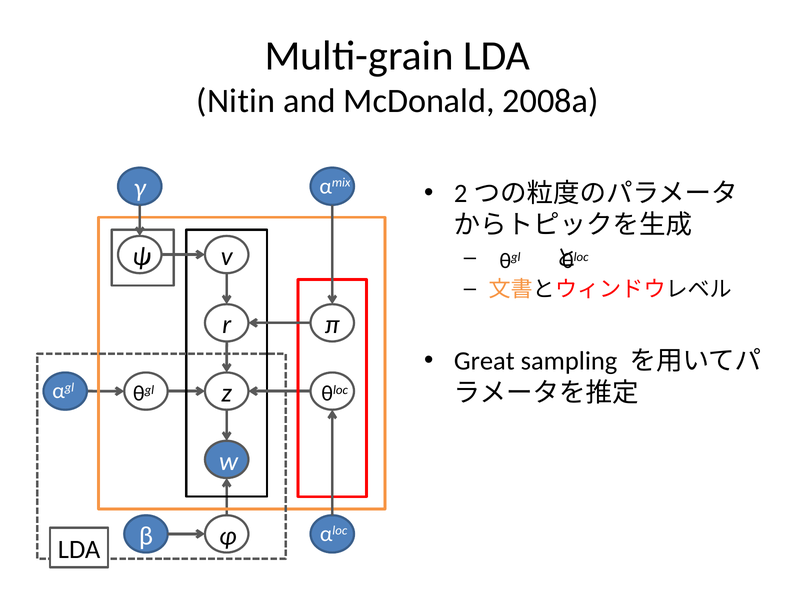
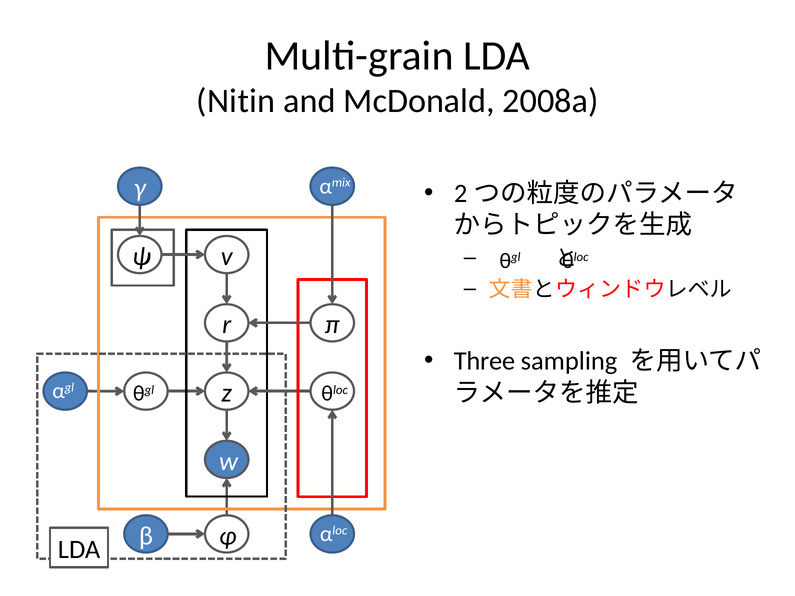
Great: Great -> Three (484, 361)
